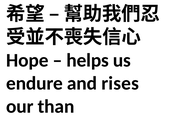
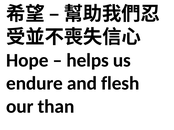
rises: rises -> flesh (120, 84)
